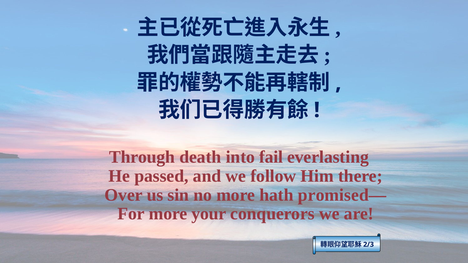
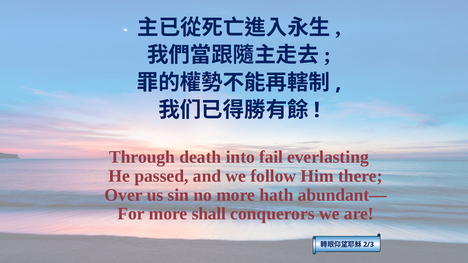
promised—: promised— -> abundant— (342, 195)
your: your -> shall (209, 214)
